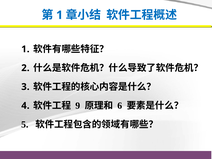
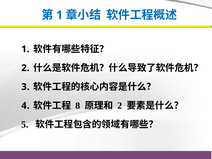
9: 9 -> 8 (78, 106)
6: 6 -> 2 (120, 106)
